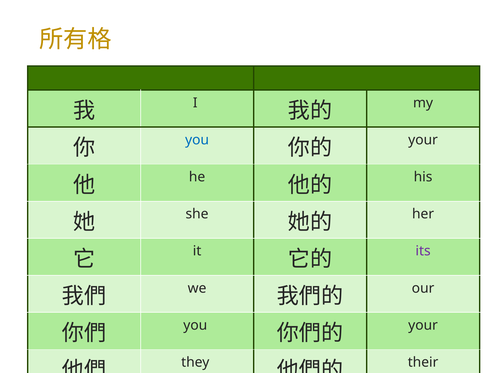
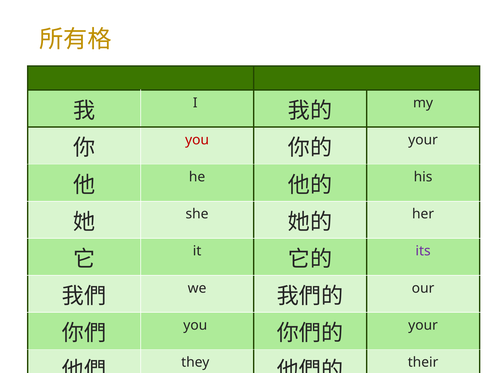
you colour: blue -> red (197, 140)
